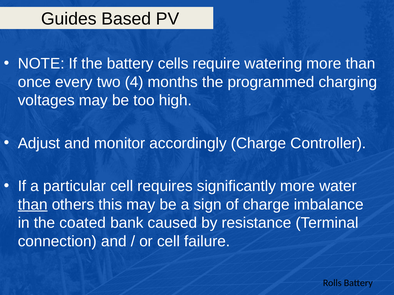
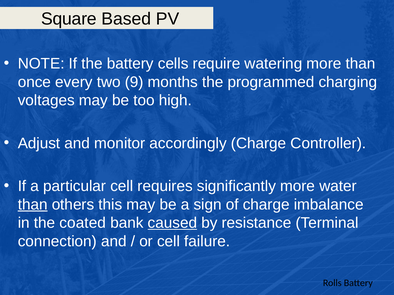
Guides: Guides -> Square (69, 19)
4: 4 -> 9 (134, 82)
caused underline: none -> present (172, 223)
